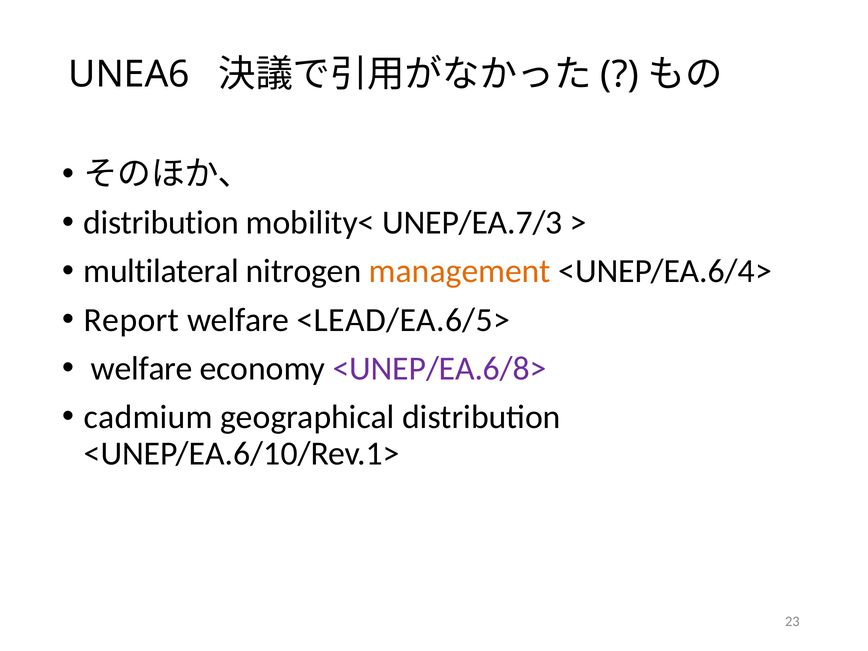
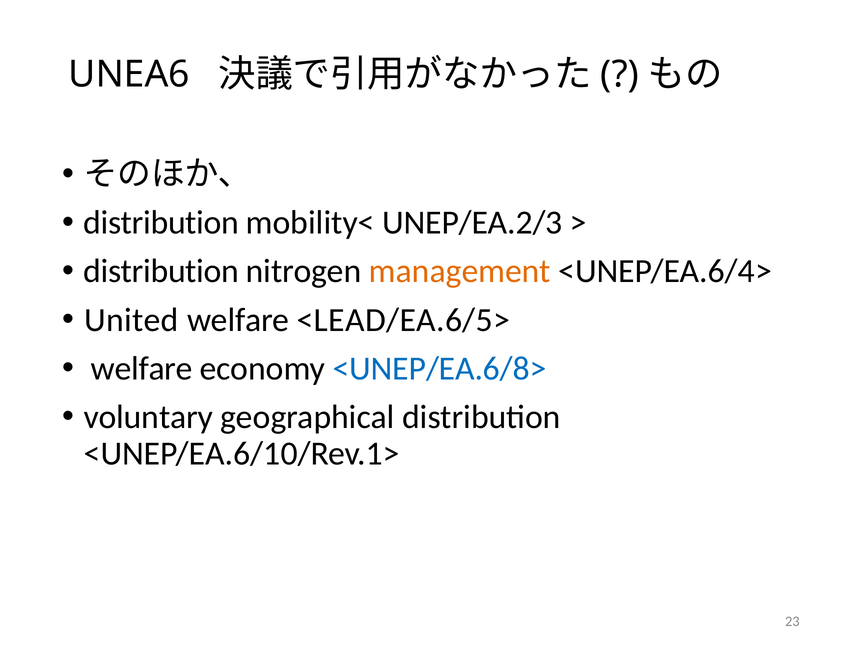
UNEP/EA.7/3: UNEP/EA.7/3 -> UNEP/EA.2/3 (472, 223)
multilateral: multilateral -> distribution (161, 271)
Report: Report -> United (131, 320)
<UNEP/EA.6/8> colour: purple -> blue (440, 368)
cadmium: cadmium -> voluntary (148, 417)
